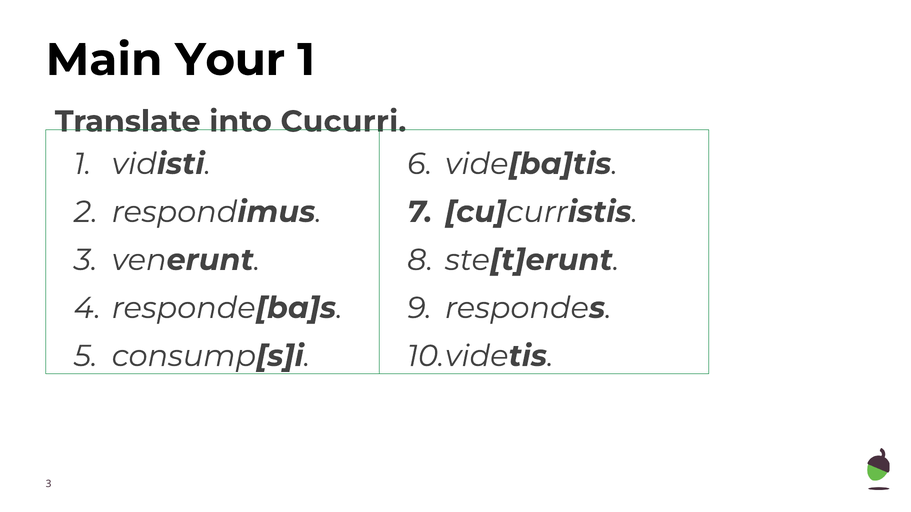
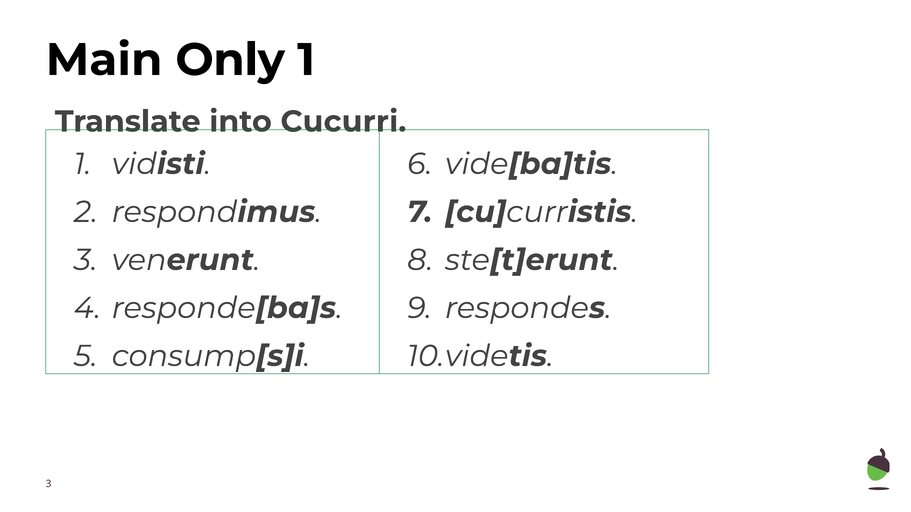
Your: Your -> Only (230, 60)
